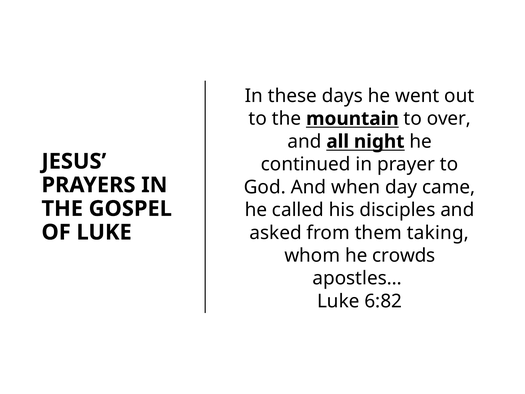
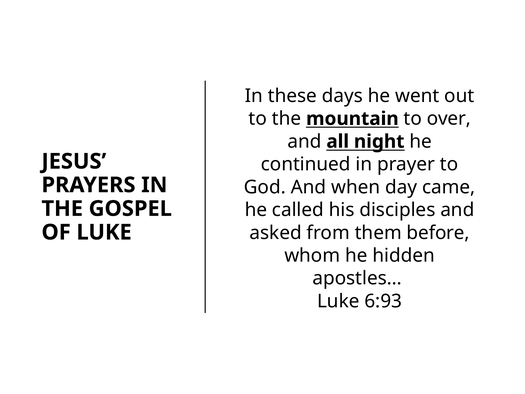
taking: taking -> before (438, 233)
crowds: crowds -> hidden (404, 255)
6:82: 6:82 -> 6:93 (383, 301)
